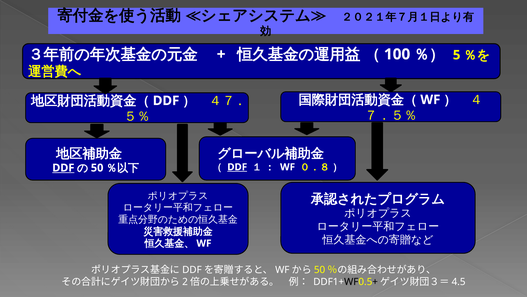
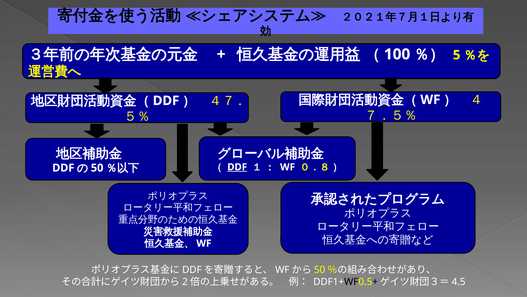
DDF underline: present -> none (63, 168)
